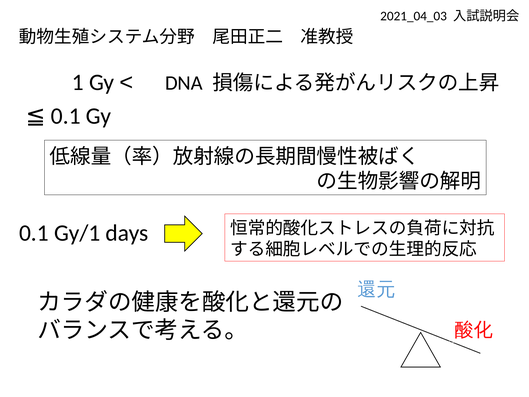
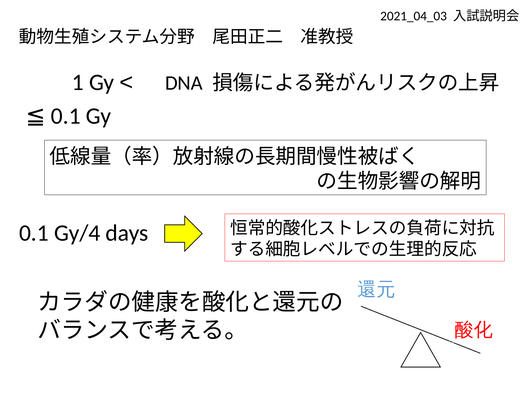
Gy/1: Gy/1 -> Gy/4 (77, 233)
